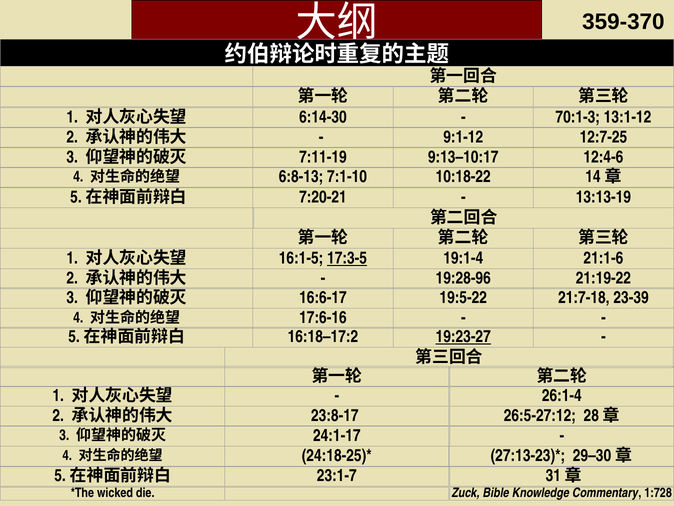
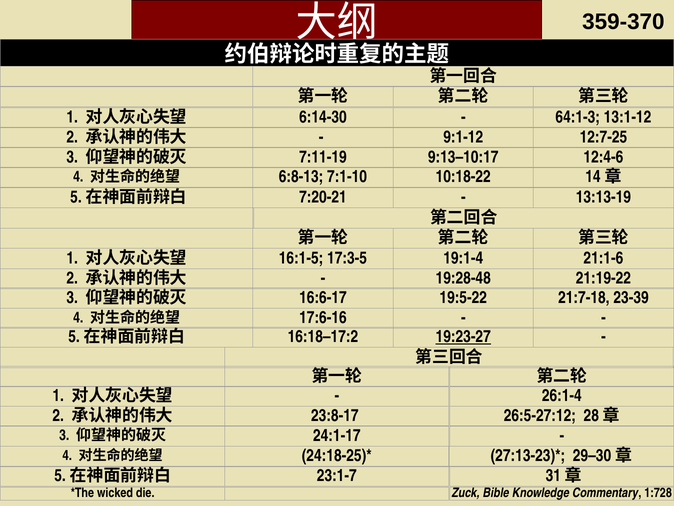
70:1-3: 70:1-3 -> 64:1-3 (578, 117)
17:3-5 underline: present -> none (347, 258)
19:28-96: 19:28-96 -> 19:28-48 (463, 278)
